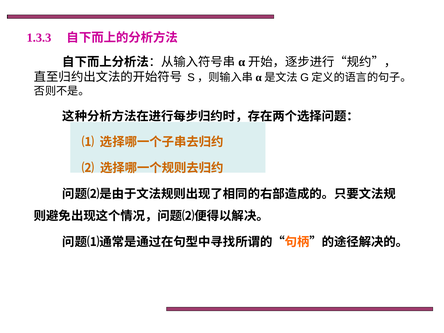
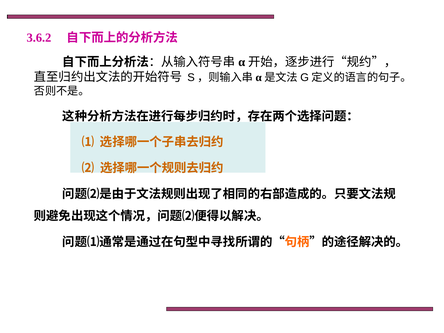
1.3.3: 1.3.3 -> 3.6.2 (39, 38)
